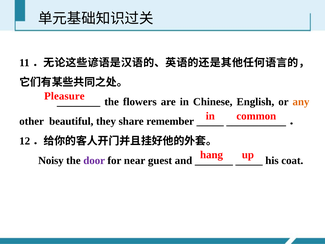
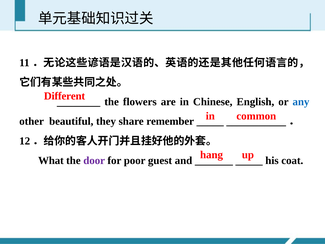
Pleasure: Pleasure -> Different (64, 96)
any colour: orange -> blue (301, 102)
Noisy: Noisy -> What (51, 160)
near: near -> poor (135, 160)
